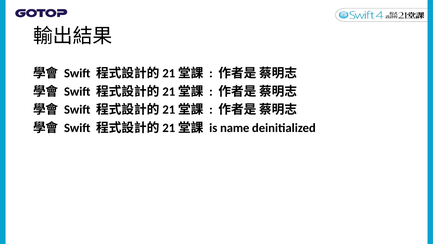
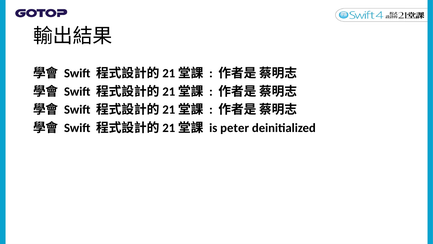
name: name -> peter (235, 128)
